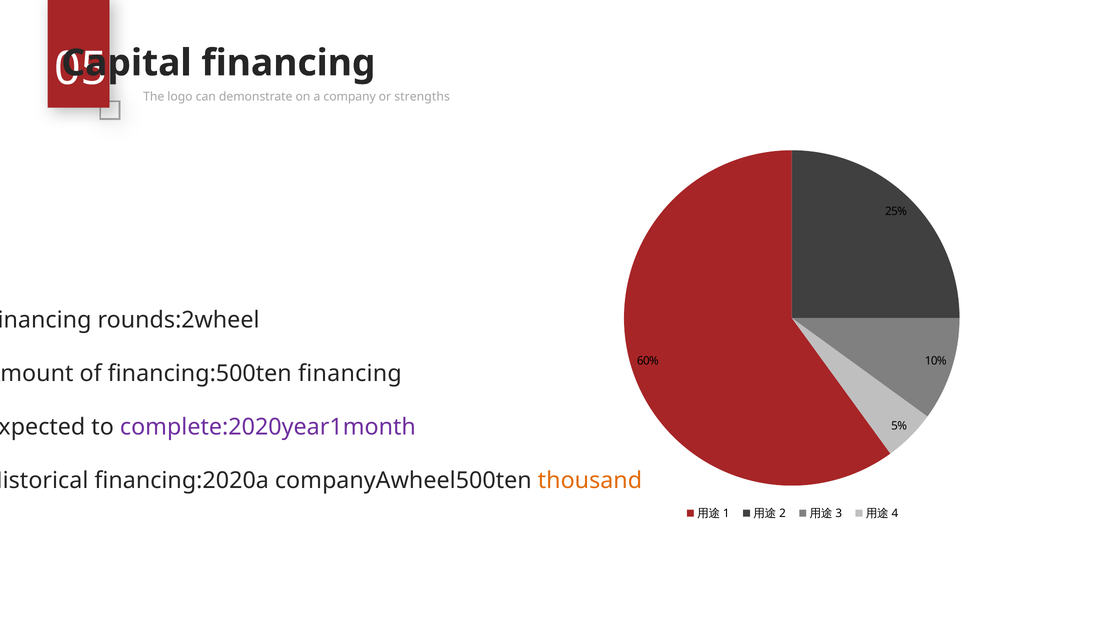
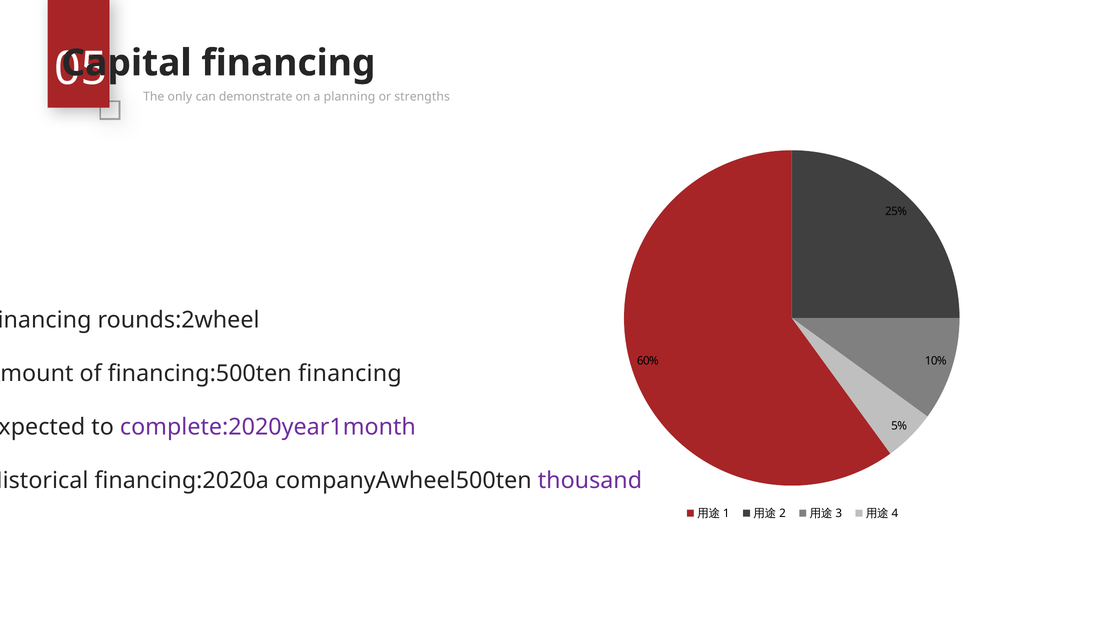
logo: logo -> only (180, 97)
company: company -> planning (350, 97)
thousand colour: orange -> purple (590, 481)
